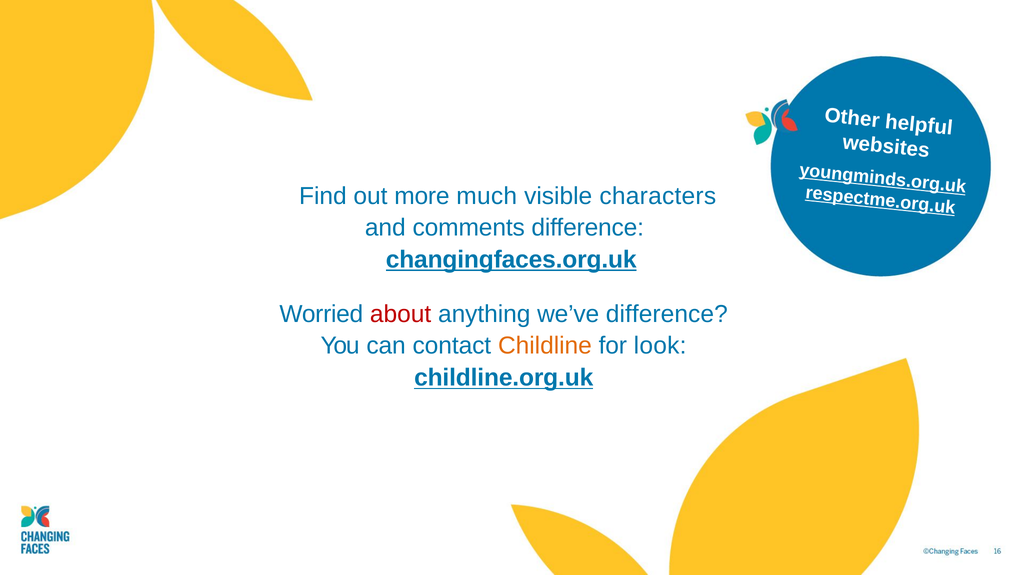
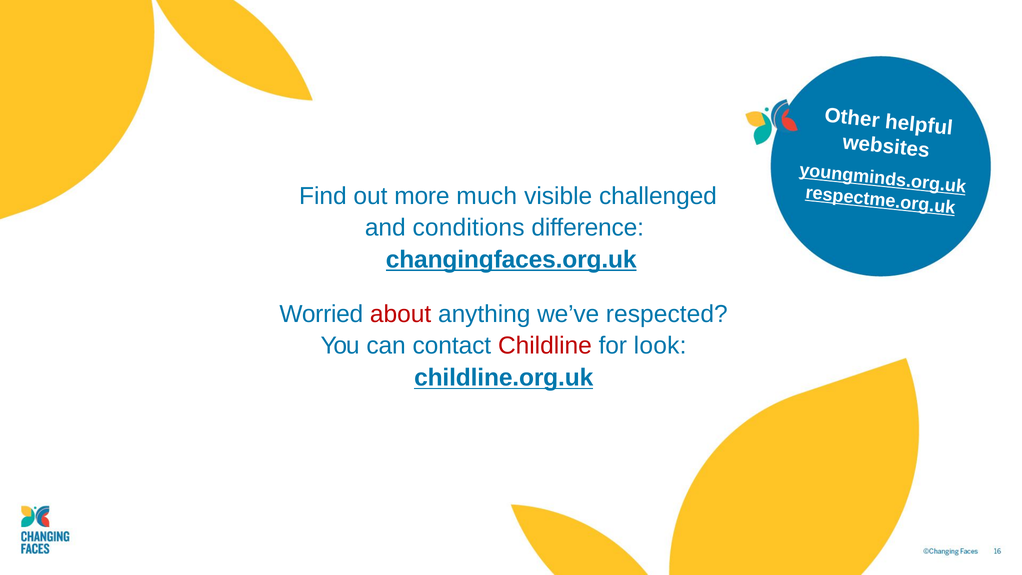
characters: characters -> challenged (658, 196)
comments: comments -> conditions (469, 228)
we’ve difference: difference -> respected (667, 314)
Childline colour: orange -> red (545, 346)
